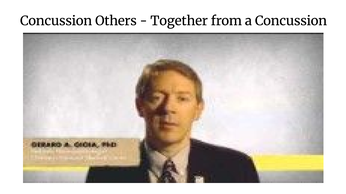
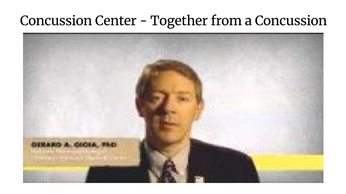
Others: Others -> Center (116, 21)
